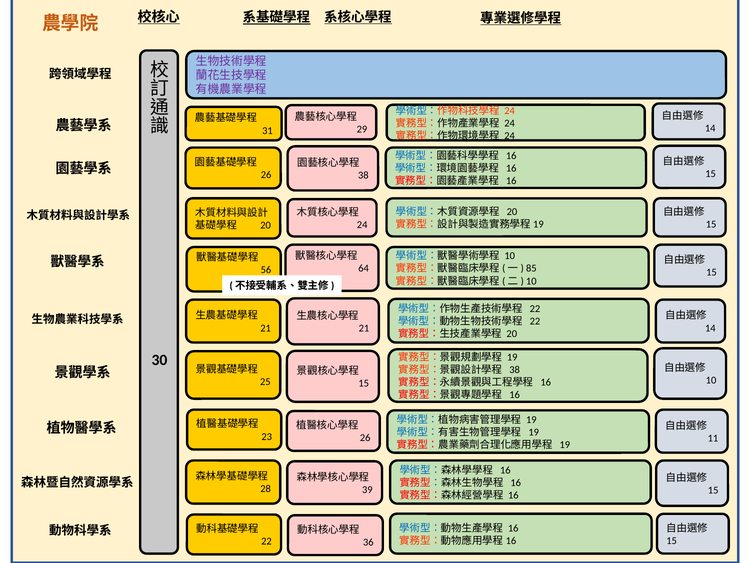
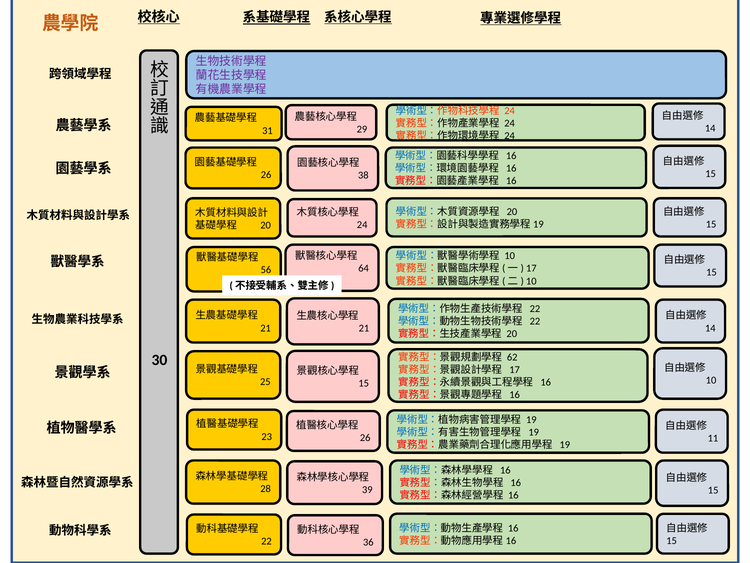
85: 85 -> 17 (531, 268)
19: 19 -> 62 (512, 357)
38: 38 -> 17 (515, 370)
